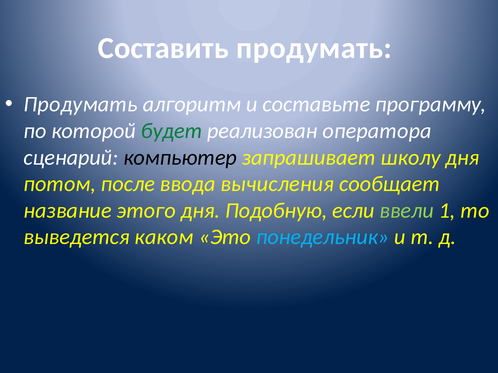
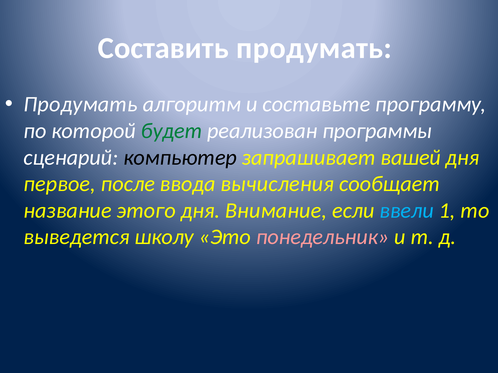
оператора: оператора -> программы (377, 131)
школу: школу -> вашей (411, 158)
потом: потом -> первое (60, 184)
Подобную: Подобную -> Внимание (276, 211)
ввели colour: light green -> light blue (407, 211)
каком: каком -> школу (164, 237)
понедельник colour: light blue -> pink (323, 237)
